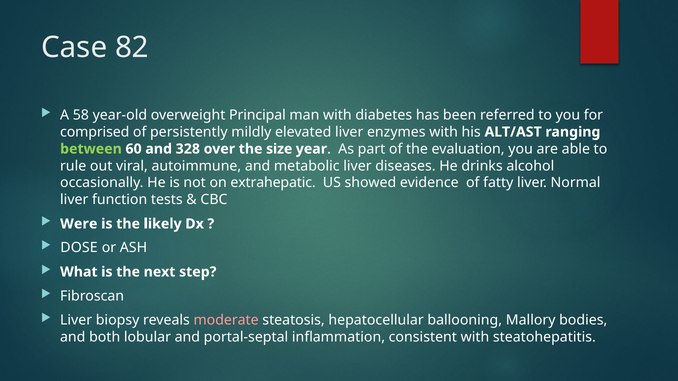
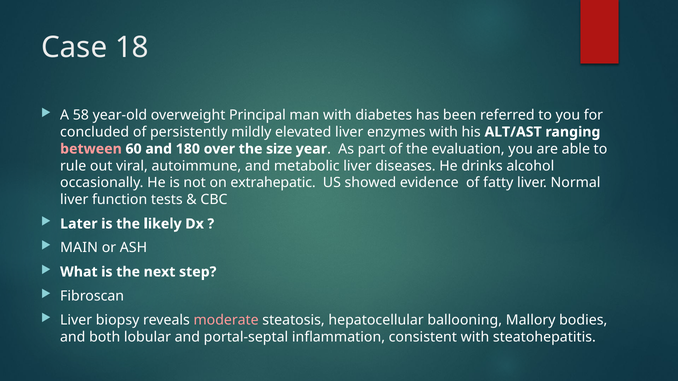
82: 82 -> 18 (132, 48)
comprised: comprised -> concluded (95, 132)
between colour: light green -> pink (91, 149)
328: 328 -> 180 (188, 149)
Were: Were -> Later (79, 224)
DOSE: DOSE -> MAIN (79, 248)
